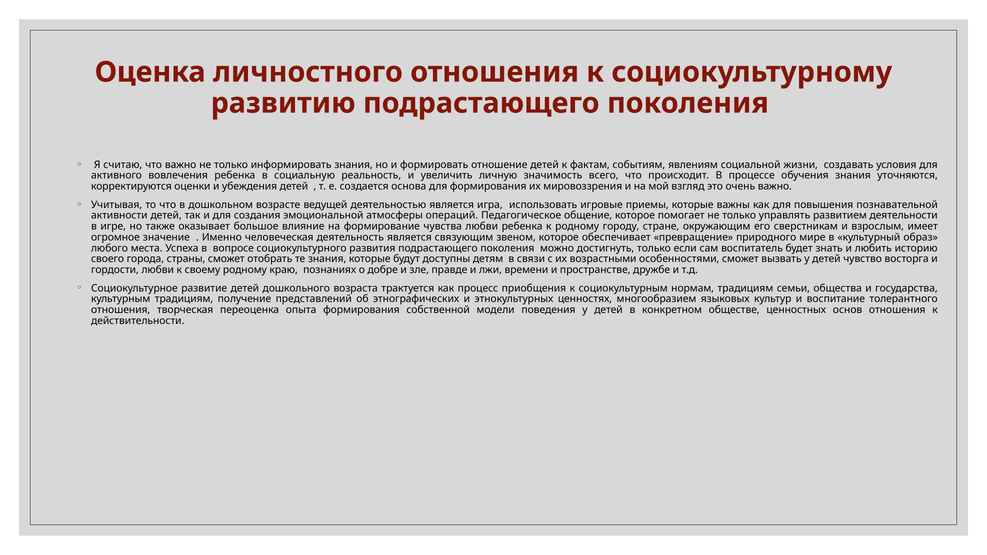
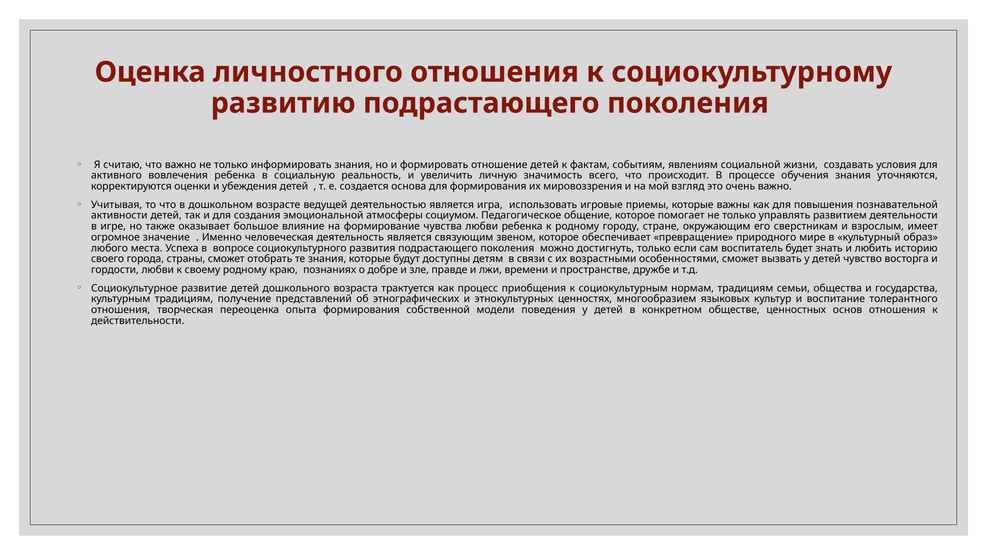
операций: операций -> социумом (452, 216)
